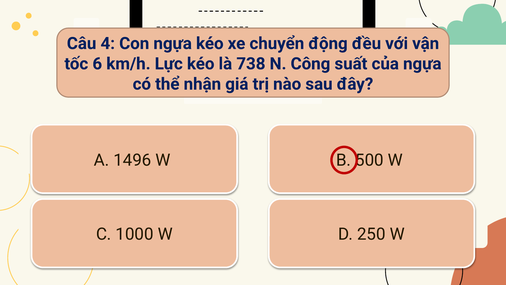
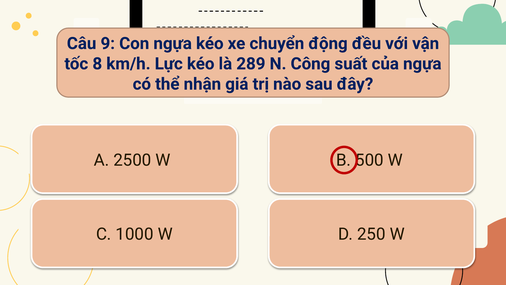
4: 4 -> 9 (108, 43)
6: 6 -> 8 (97, 64)
738: 738 -> 289 (251, 64)
1496: 1496 -> 2500 (132, 160)
